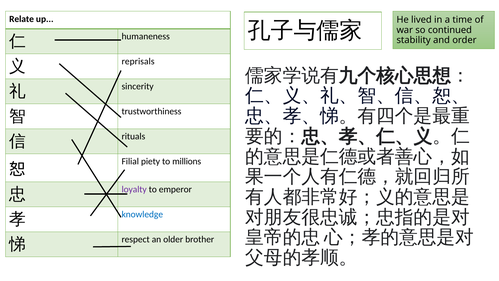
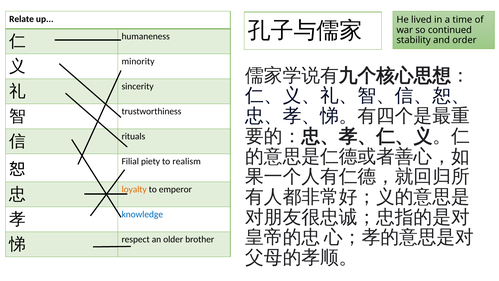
reprisals: reprisals -> minority (138, 61)
millions: millions -> realism (187, 161)
loyalty colour: purple -> orange (134, 189)
